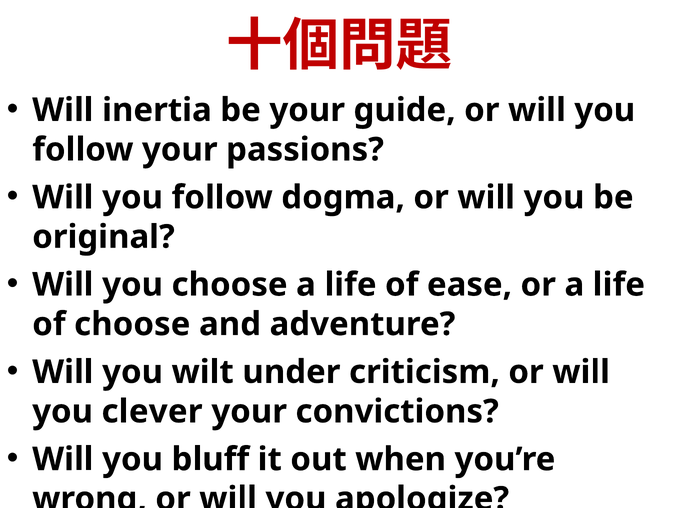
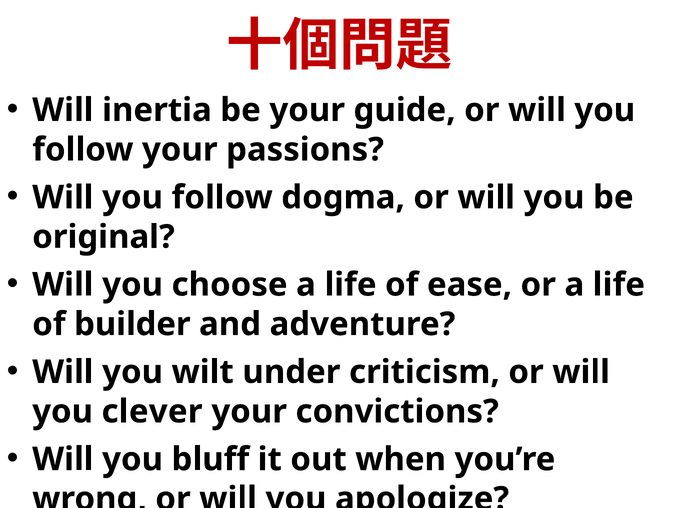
of choose: choose -> builder (132, 325)
